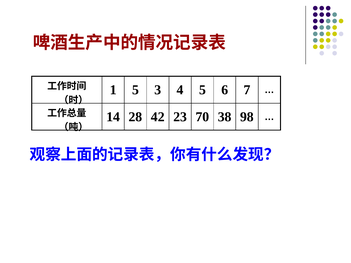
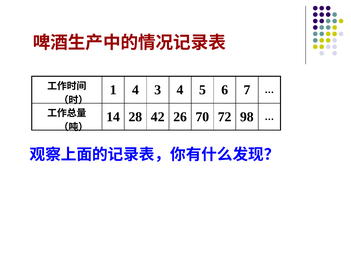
1 5: 5 -> 4 (135, 90)
23: 23 -> 26 (180, 117)
38: 38 -> 72 (225, 117)
